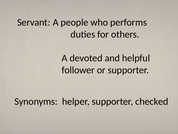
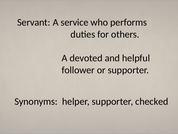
people: people -> service (75, 22)
